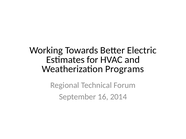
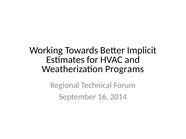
Electric: Electric -> Implicit (142, 50)
